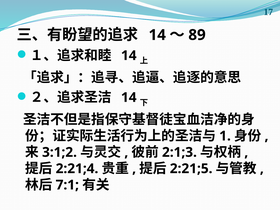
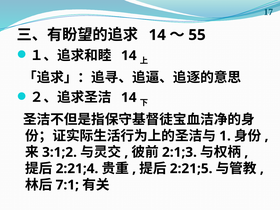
89: 89 -> 55 (197, 35)
